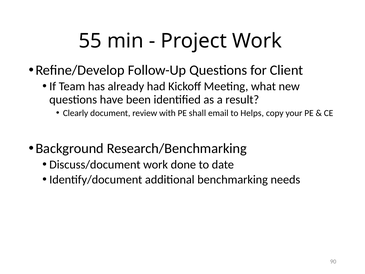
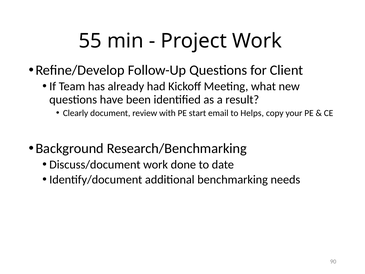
shall: shall -> start (198, 113)
